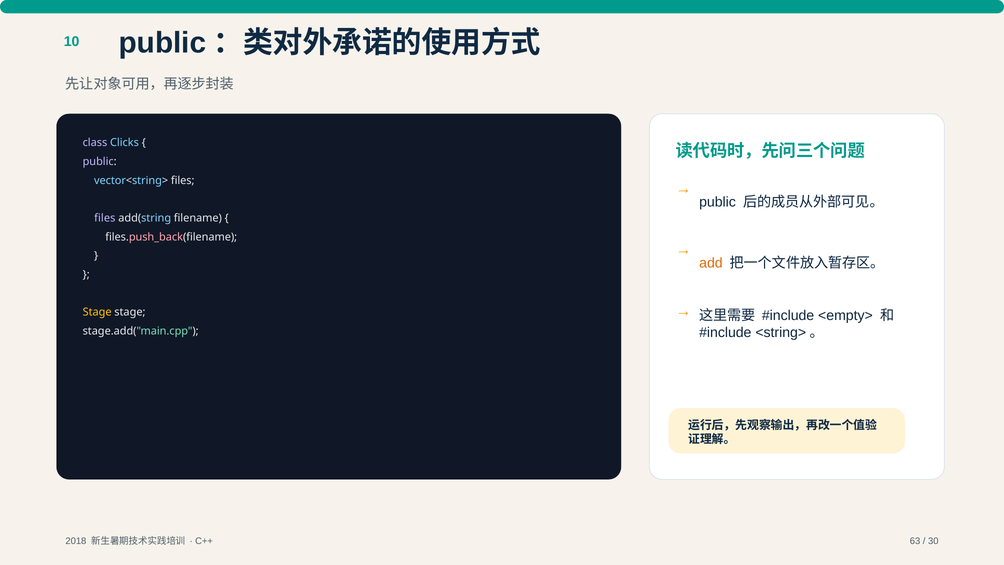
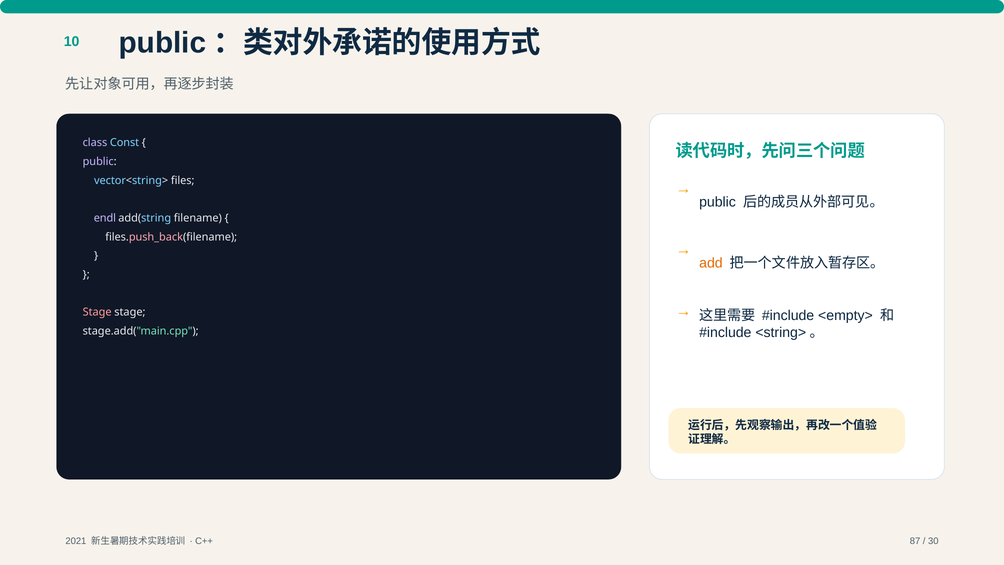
Clicks: Clicks -> Const (125, 143)
files: files -> endl (105, 218)
Stage colour: yellow -> pink (97, 312)
2018: 2018 -> 2021 (76, 541)
63: 63 -> 87 (915, 541)
